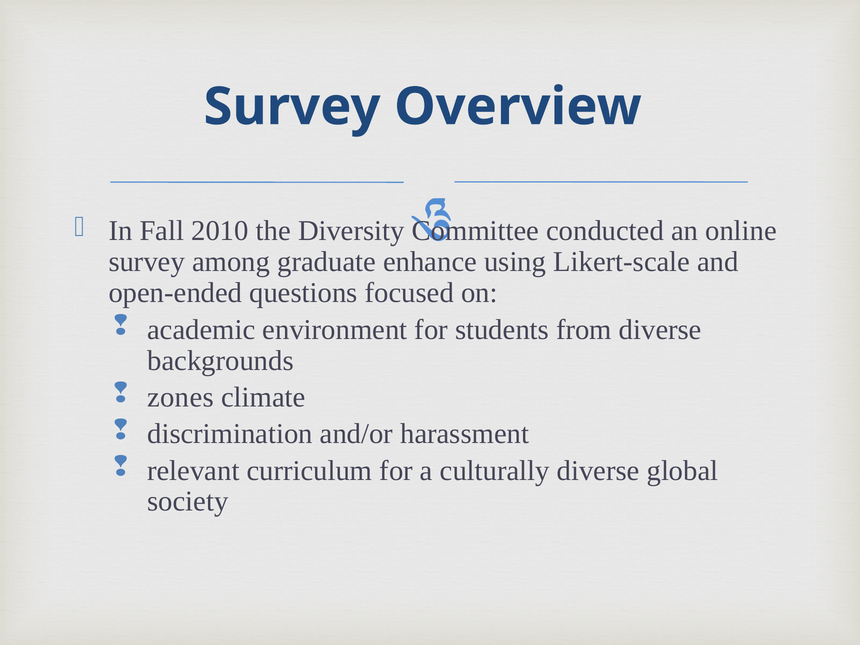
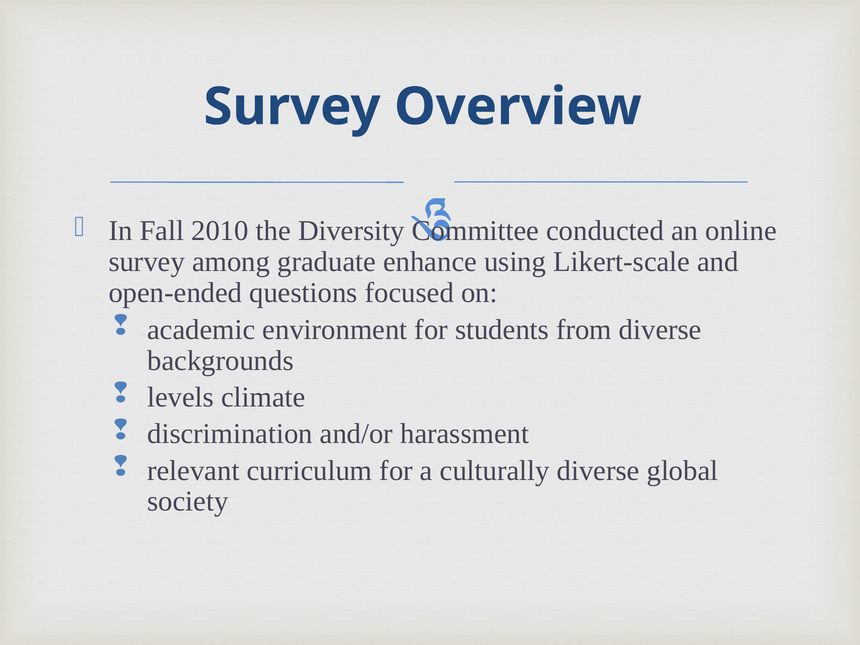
zones: zones -> levels (181, 397)
